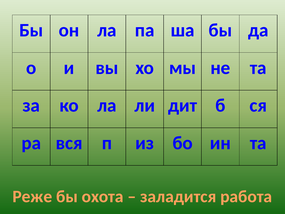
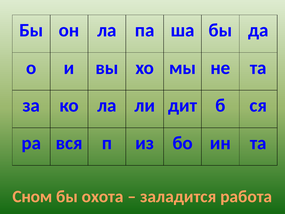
Реже: Реже -> Сном (32, 196)
